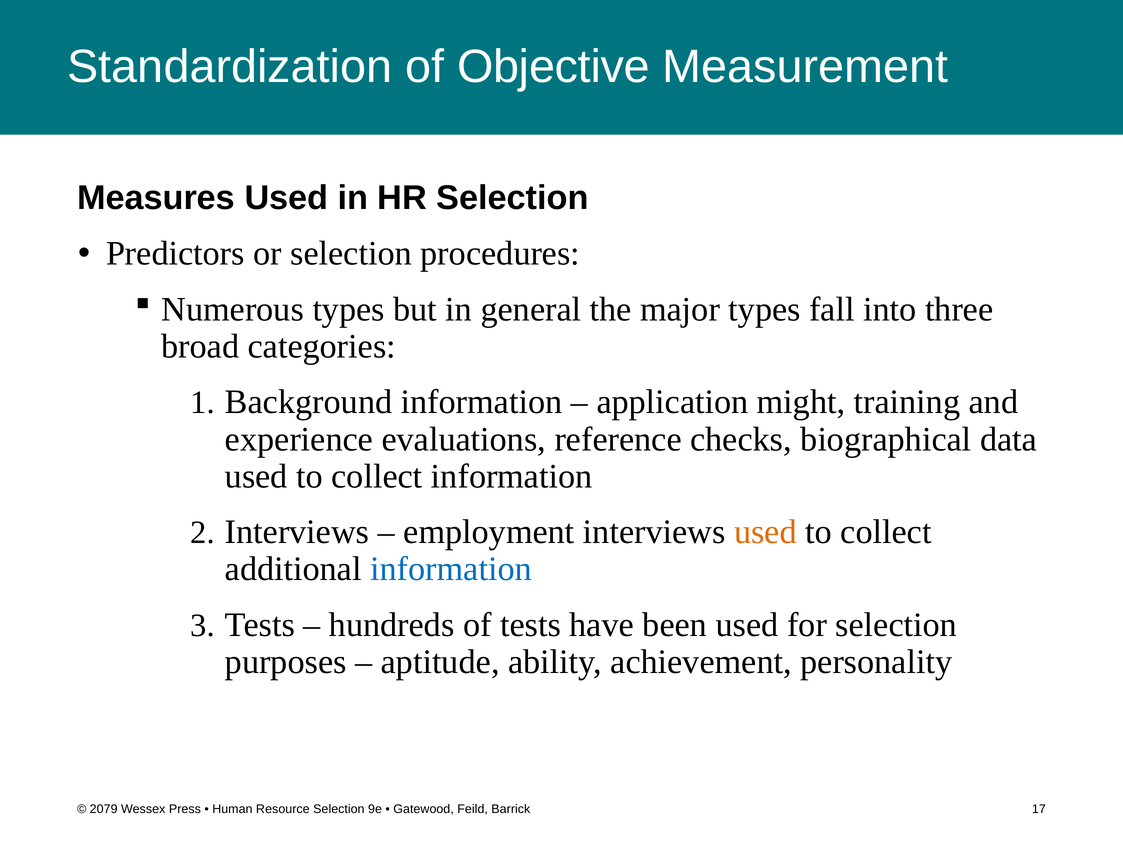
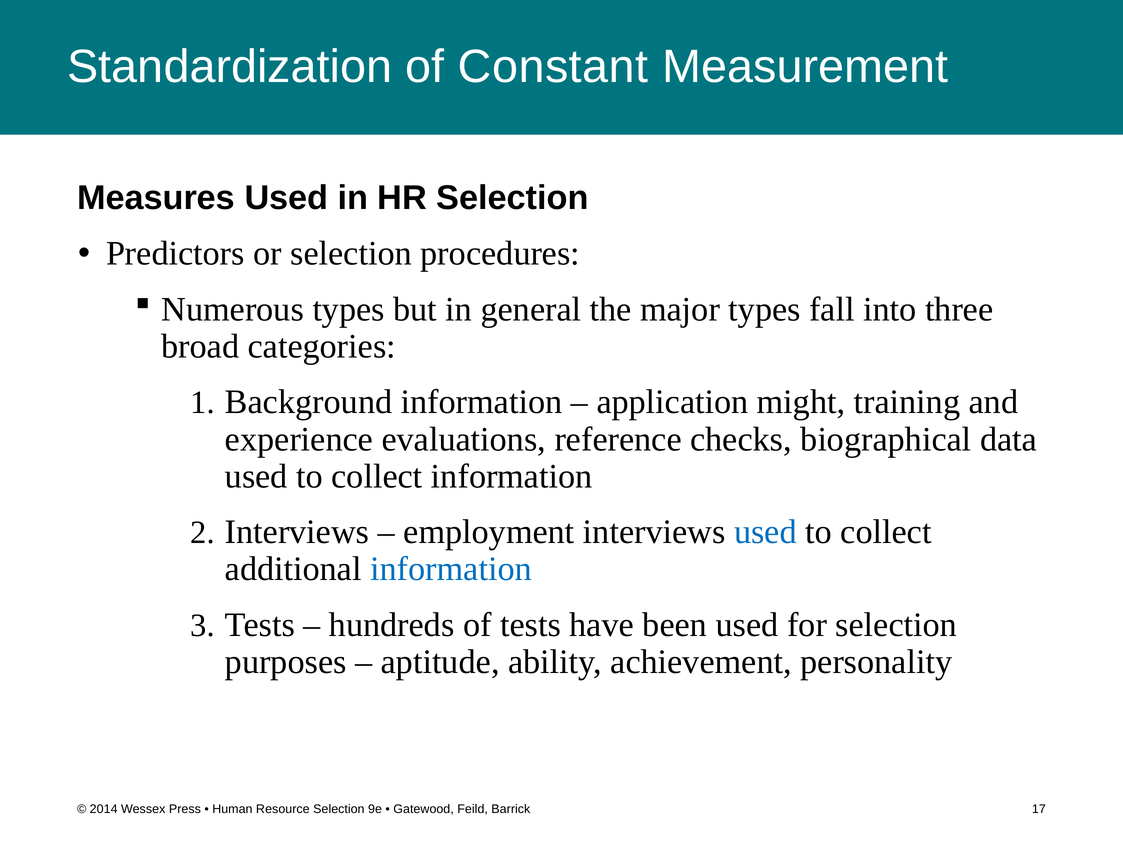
Objective: Objective -> Constant (553, 67)
used colour: orange -> blue (765, 532)
2079: 2079 -> 2014 (104, 809)
